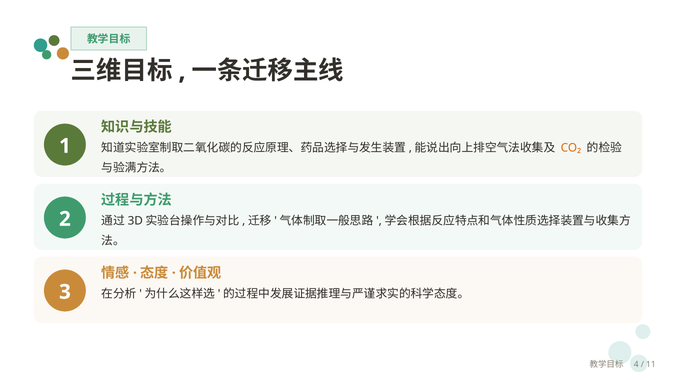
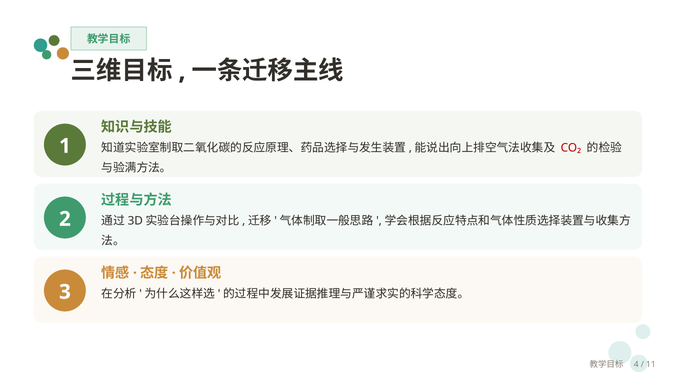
CO₂ colour: orange -> red (571, 148)
